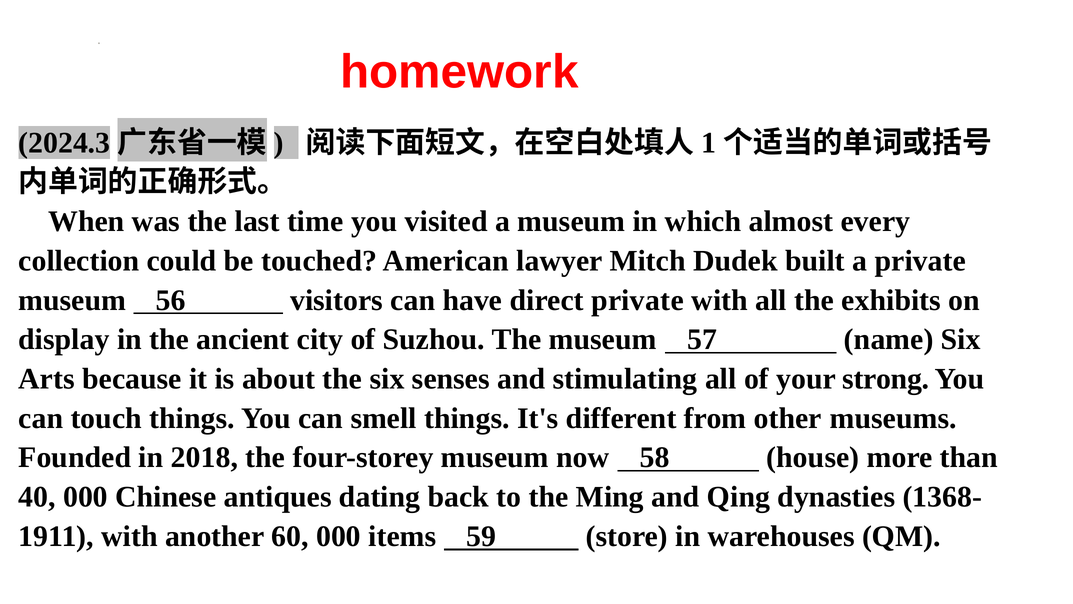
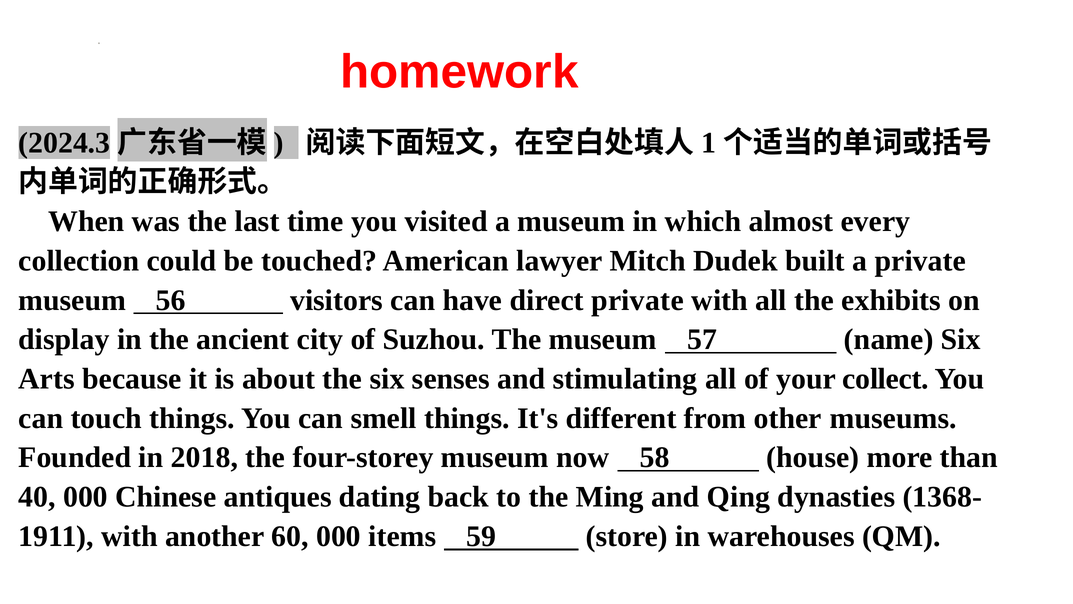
strong: strong -> collect (886, 379)
